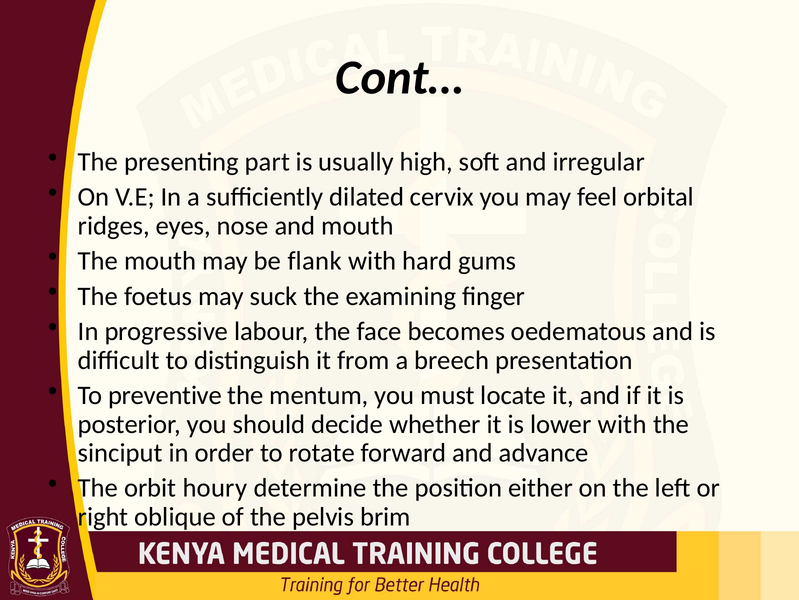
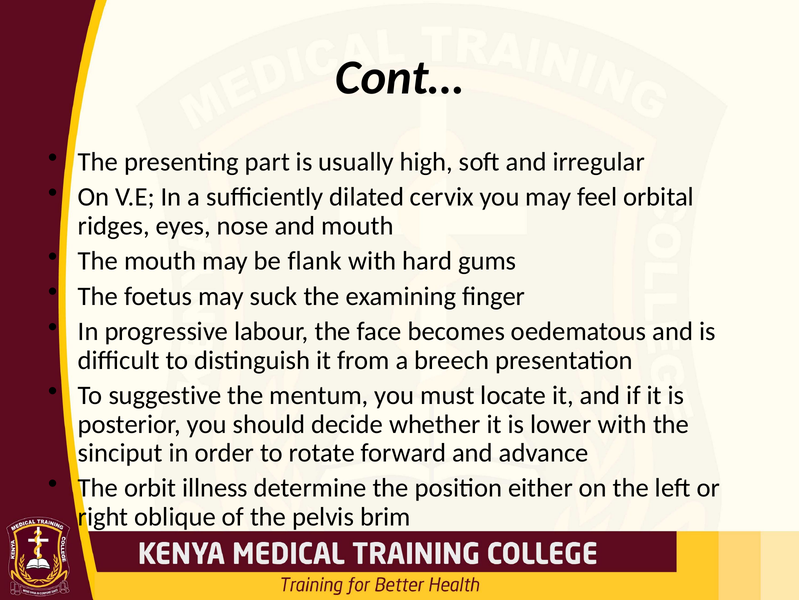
preventive: preventive -> suggestive (165, 395)
houry: houry -> illness (215, 488)
